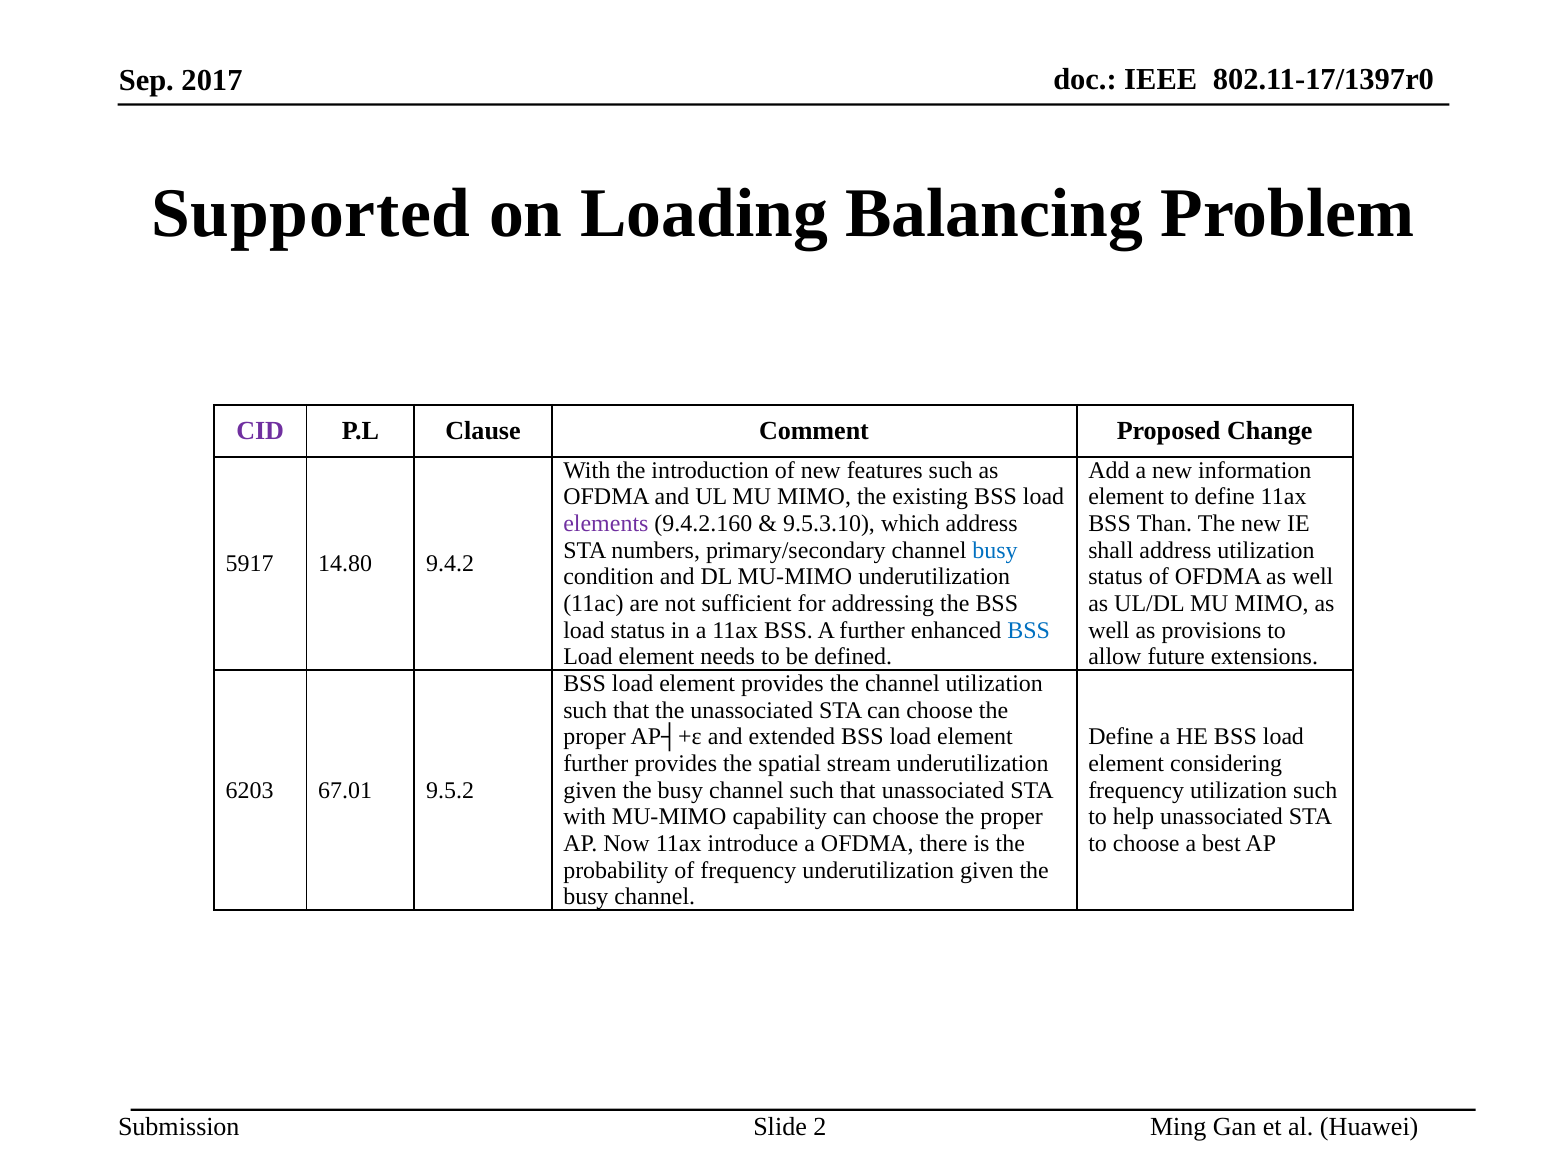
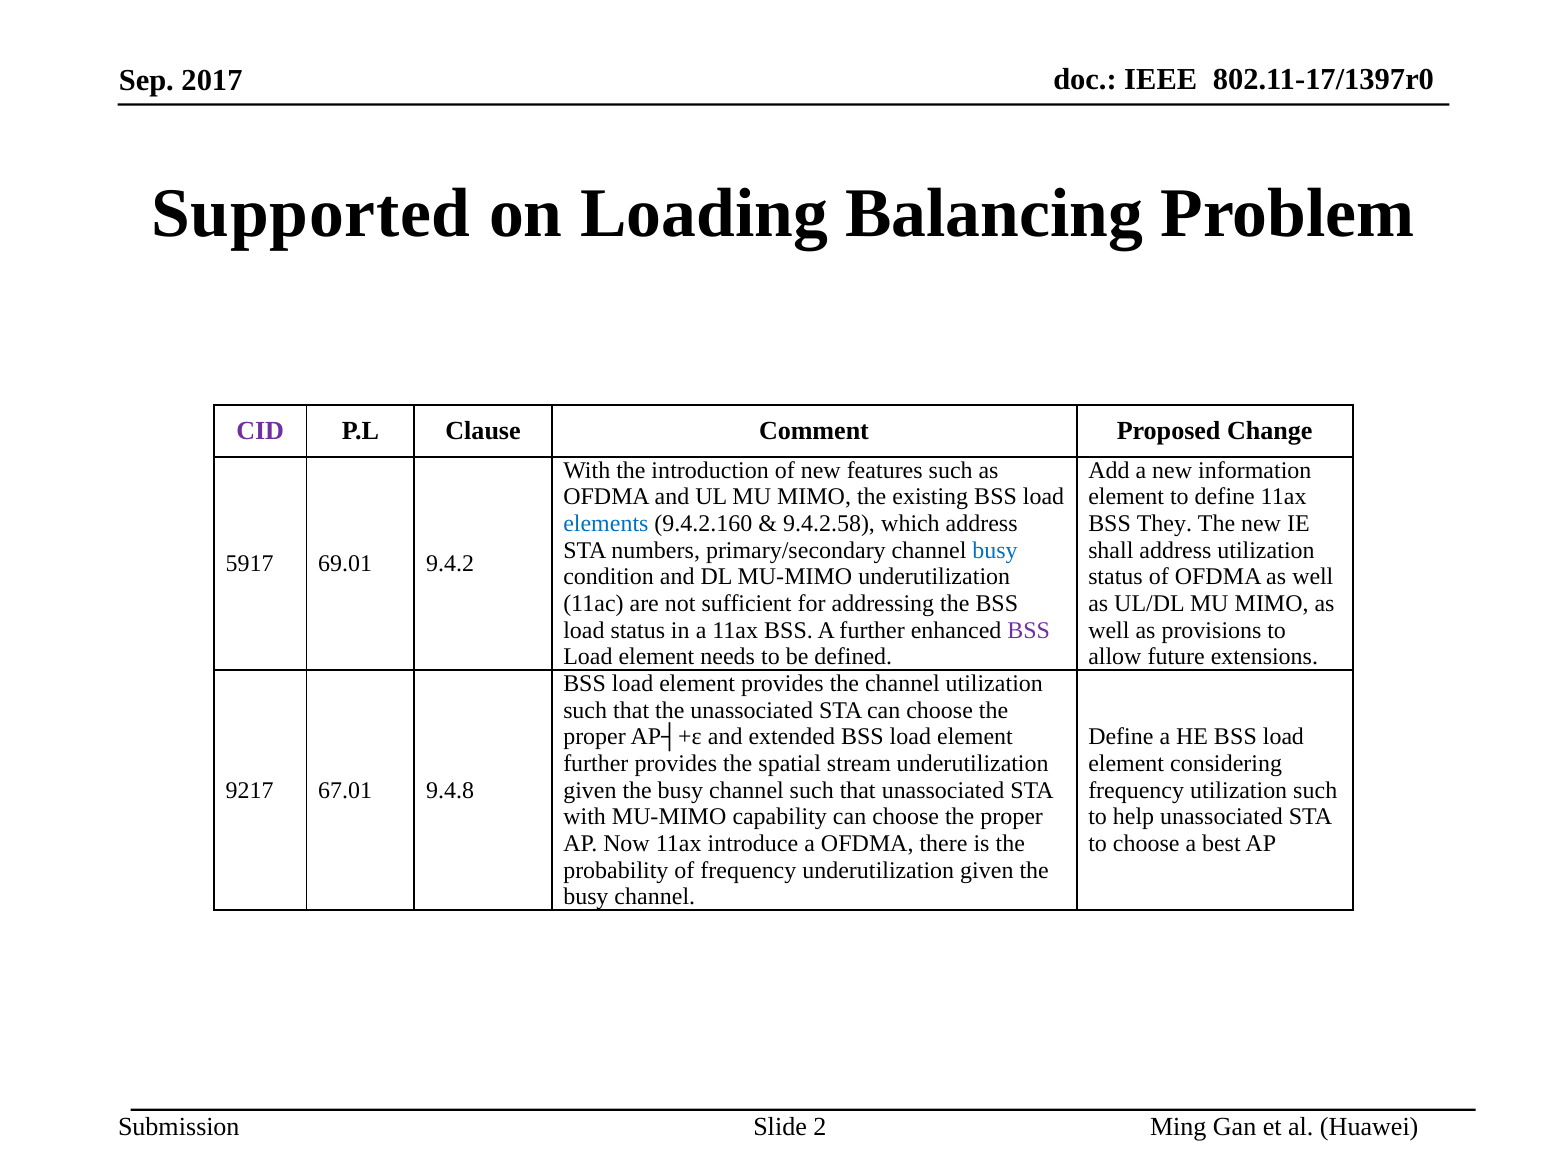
elements colour: purple -> blue (606, 524)
9.5.3.10: 9.5.3.10 -> 9.4.2.58 (829, 524)
Than: Than -> They (1164, 524)
14.80: 14.80 -> 69.01 (345, 564)
BSS colour: blue -> purple (1029, 630)
6203: 6203 -> 9217 (250, 790)
9.5.2: 9.5.2 -> 9.4.8 (450, 790)
